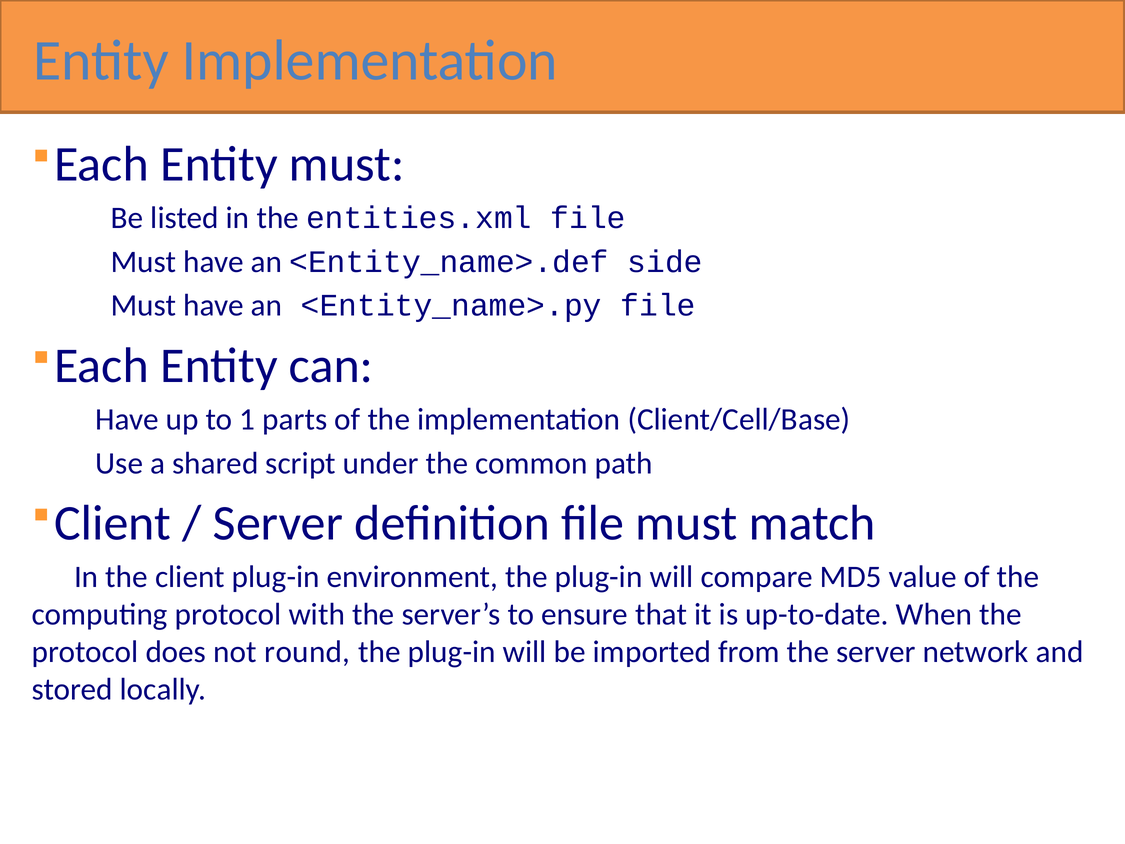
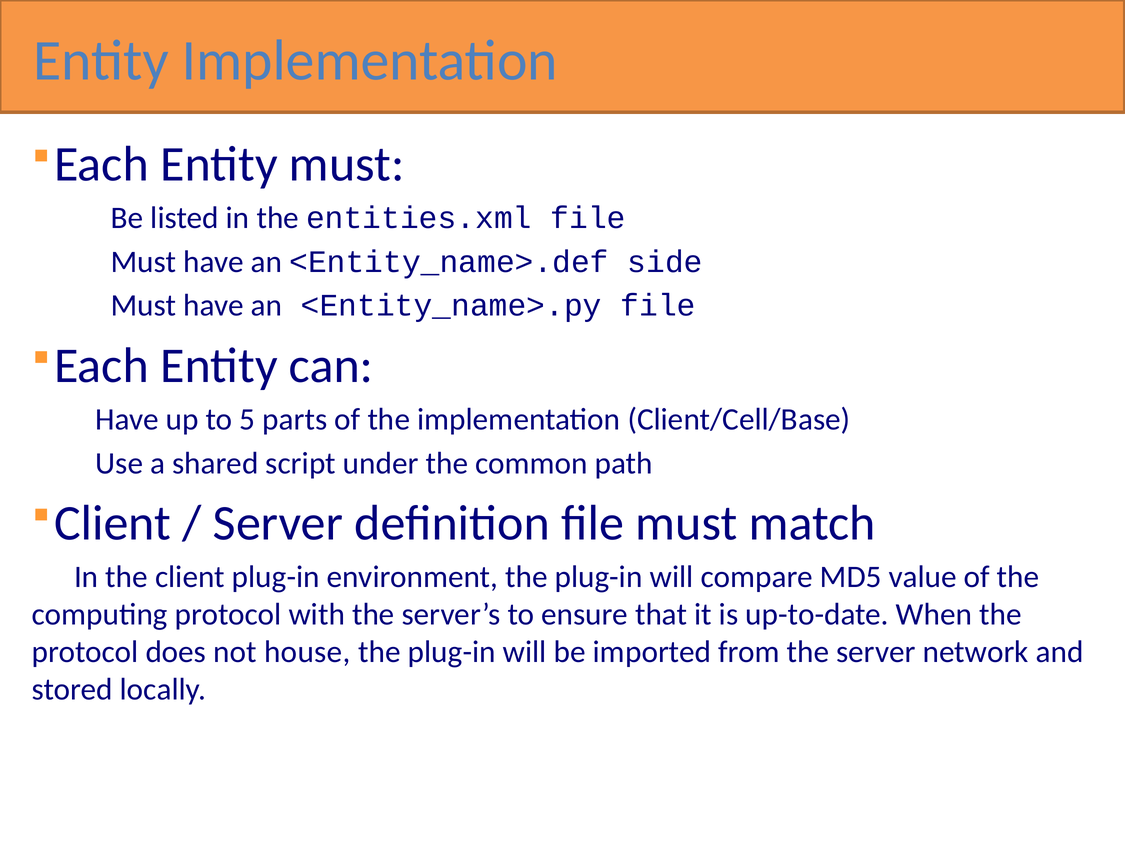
1: 1 -> 5 (247, 419)
round: round -> house (307, 652)
